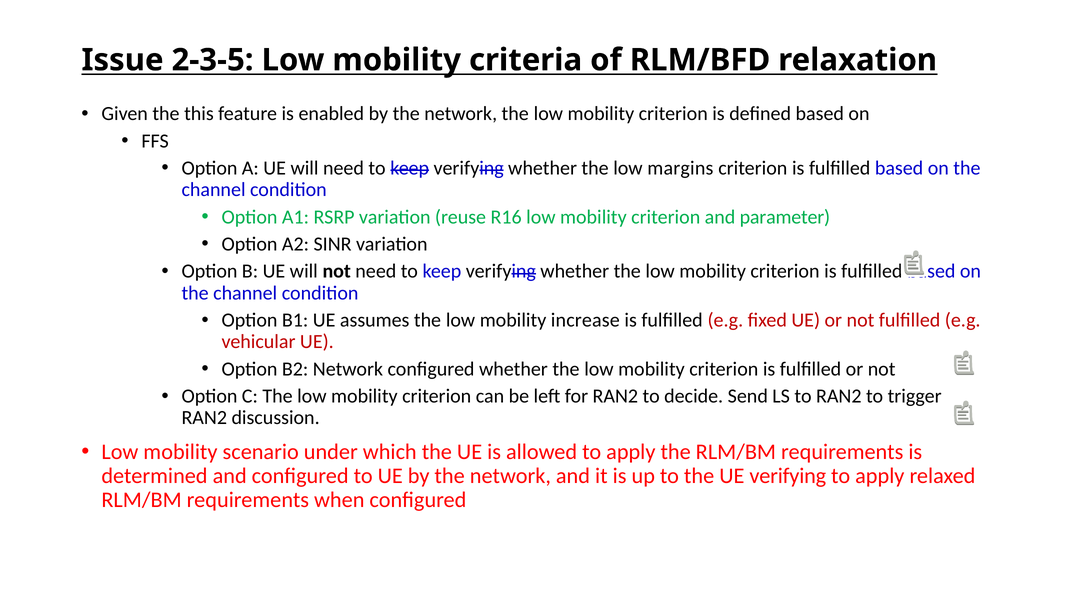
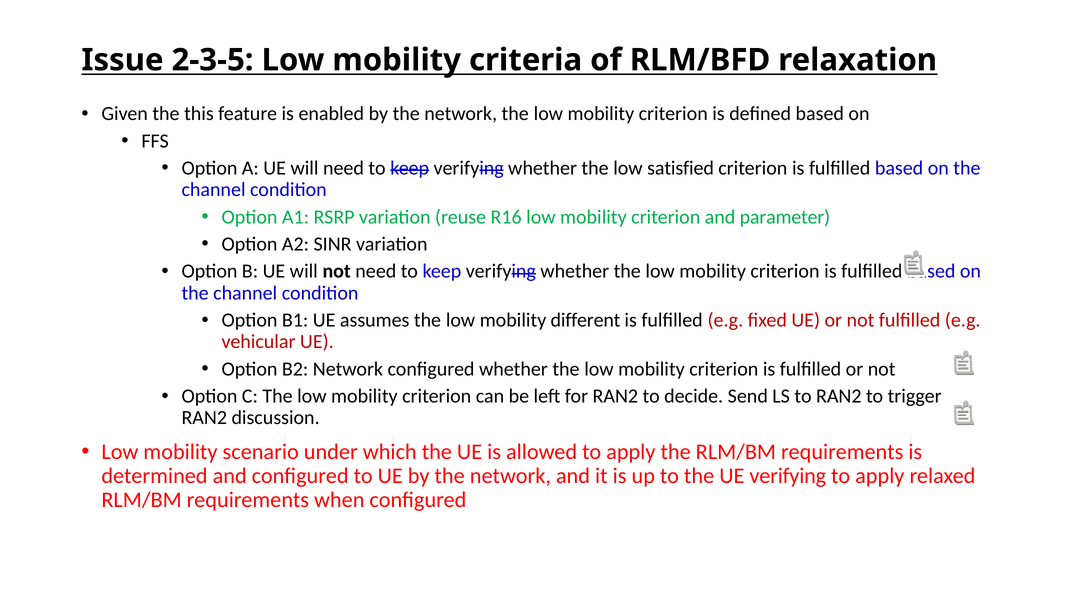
margins: margins -> satisfied (681, 168)
increase: increase -> different (585, 320)
